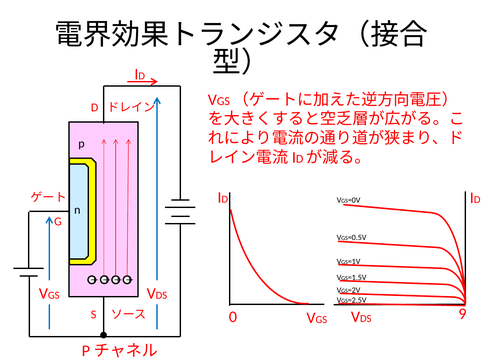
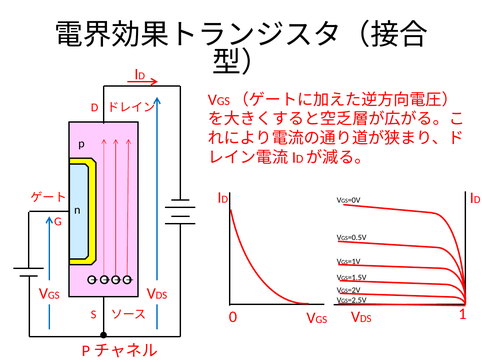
9: 9 -> 1 (462, 313)
